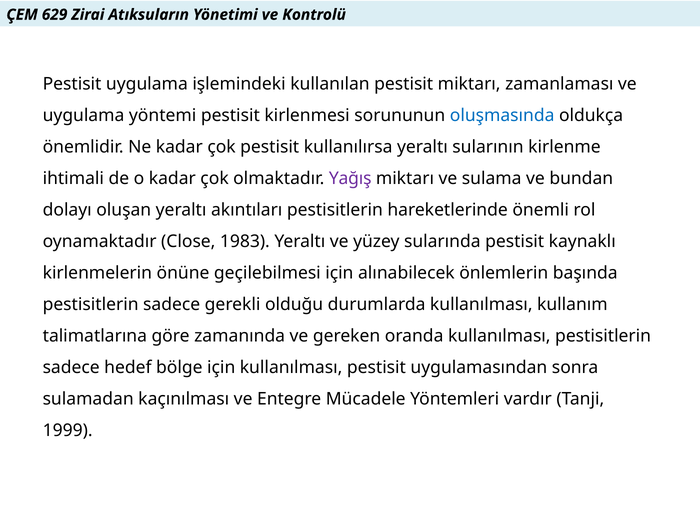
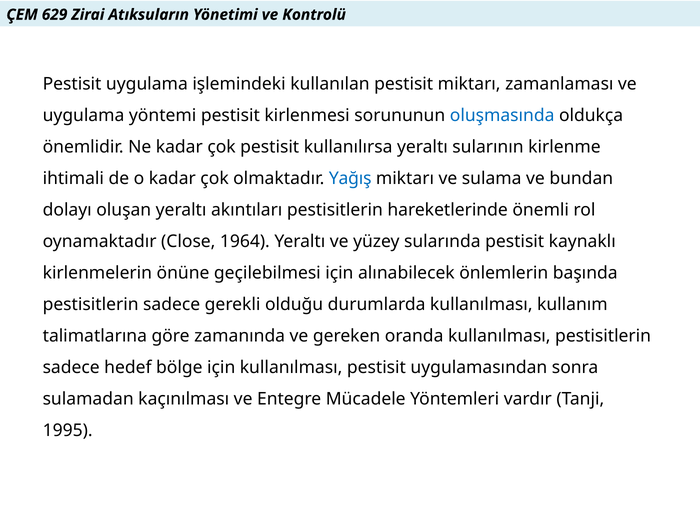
Yağış colour: purple -> blue (350, 179)
1983: 1983 -> 1964 (245, 242)
1999: 1999 -> 1995 (68, 431)
